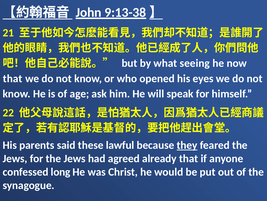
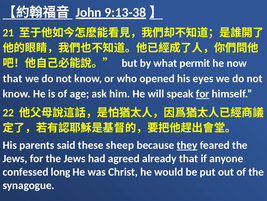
seeing: seeing -> permit (195, 63)
for underline: none -> present (203, 93)
lawful: lawful -> sheep (120, 145)
